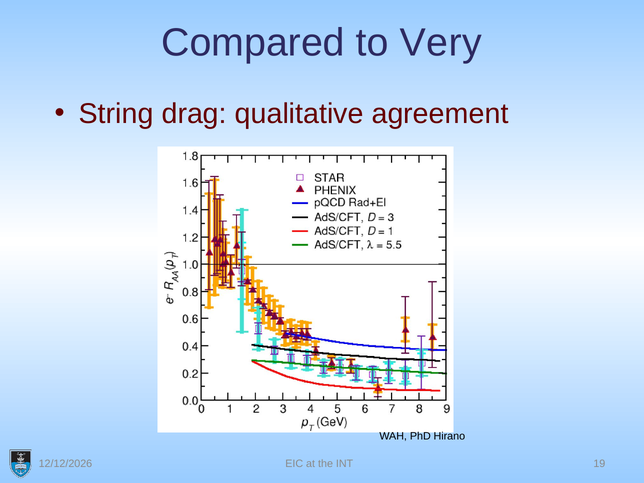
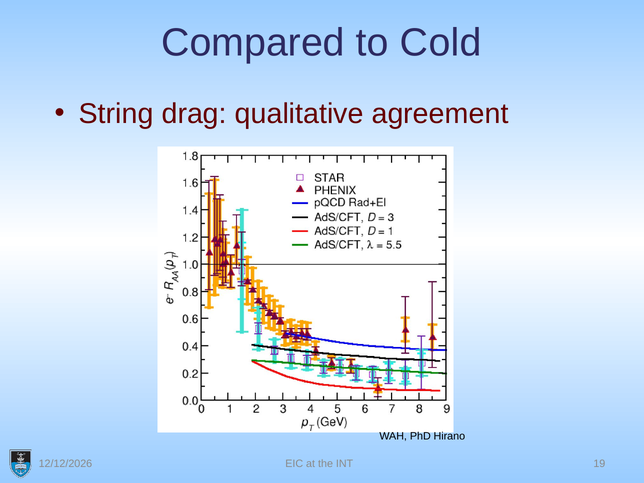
Very: Very -> Cold (441, 43)
